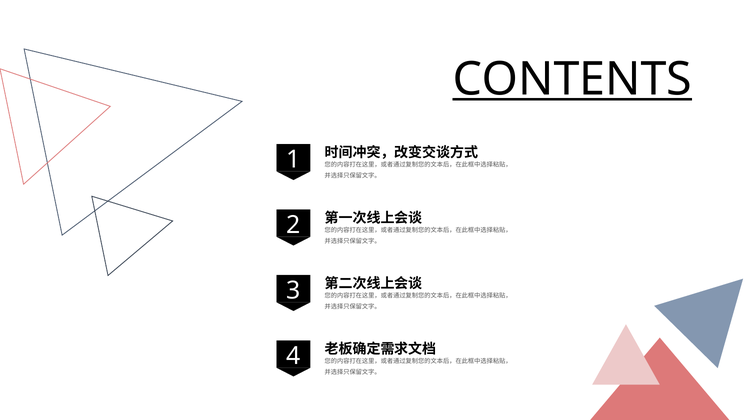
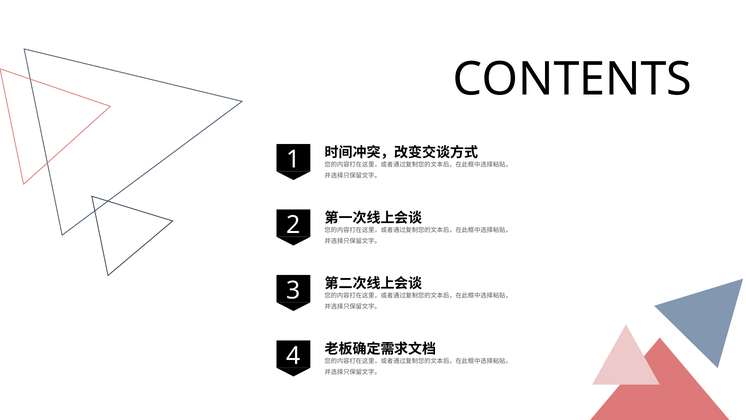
CONTENTS underline: present -> none (572, 79)
